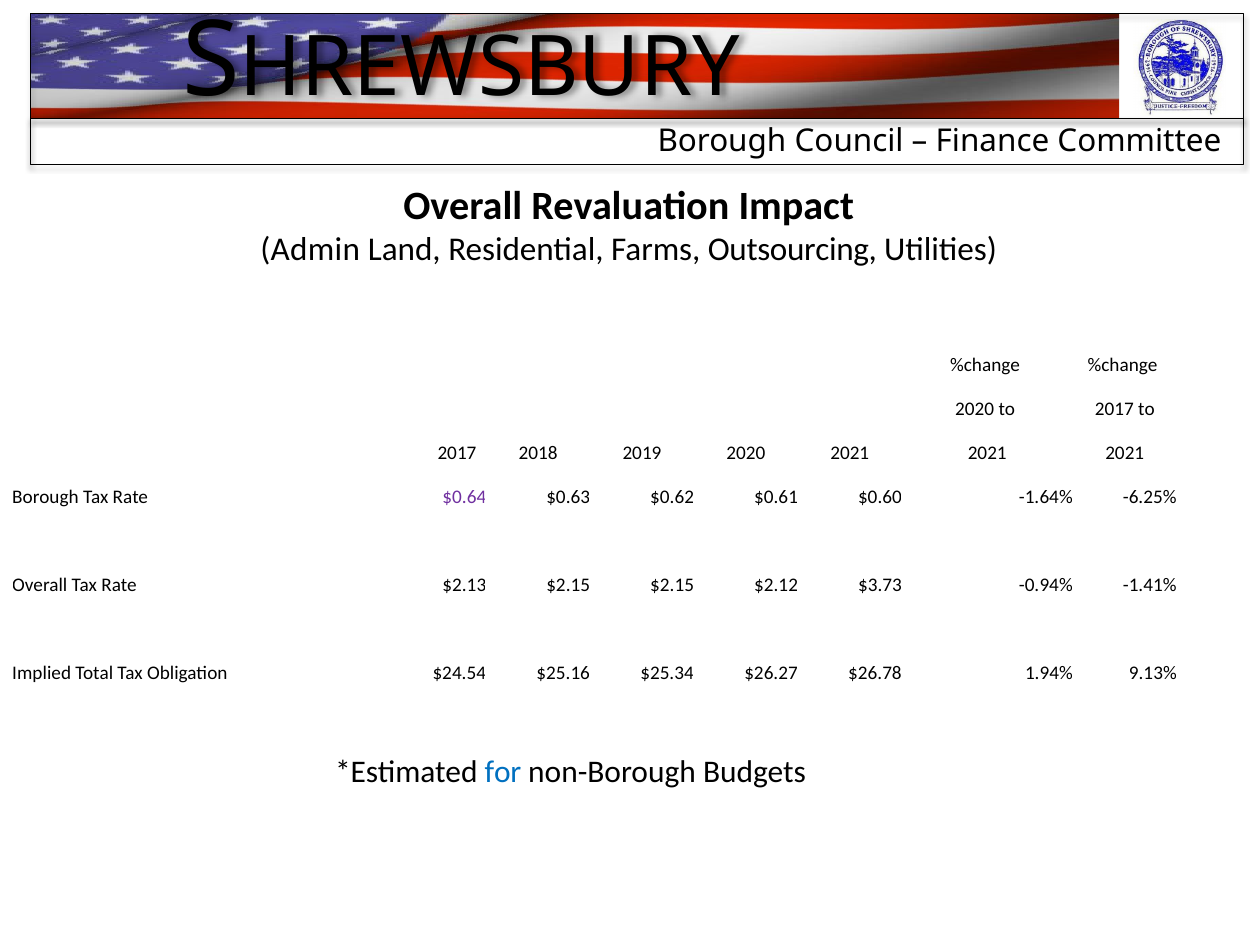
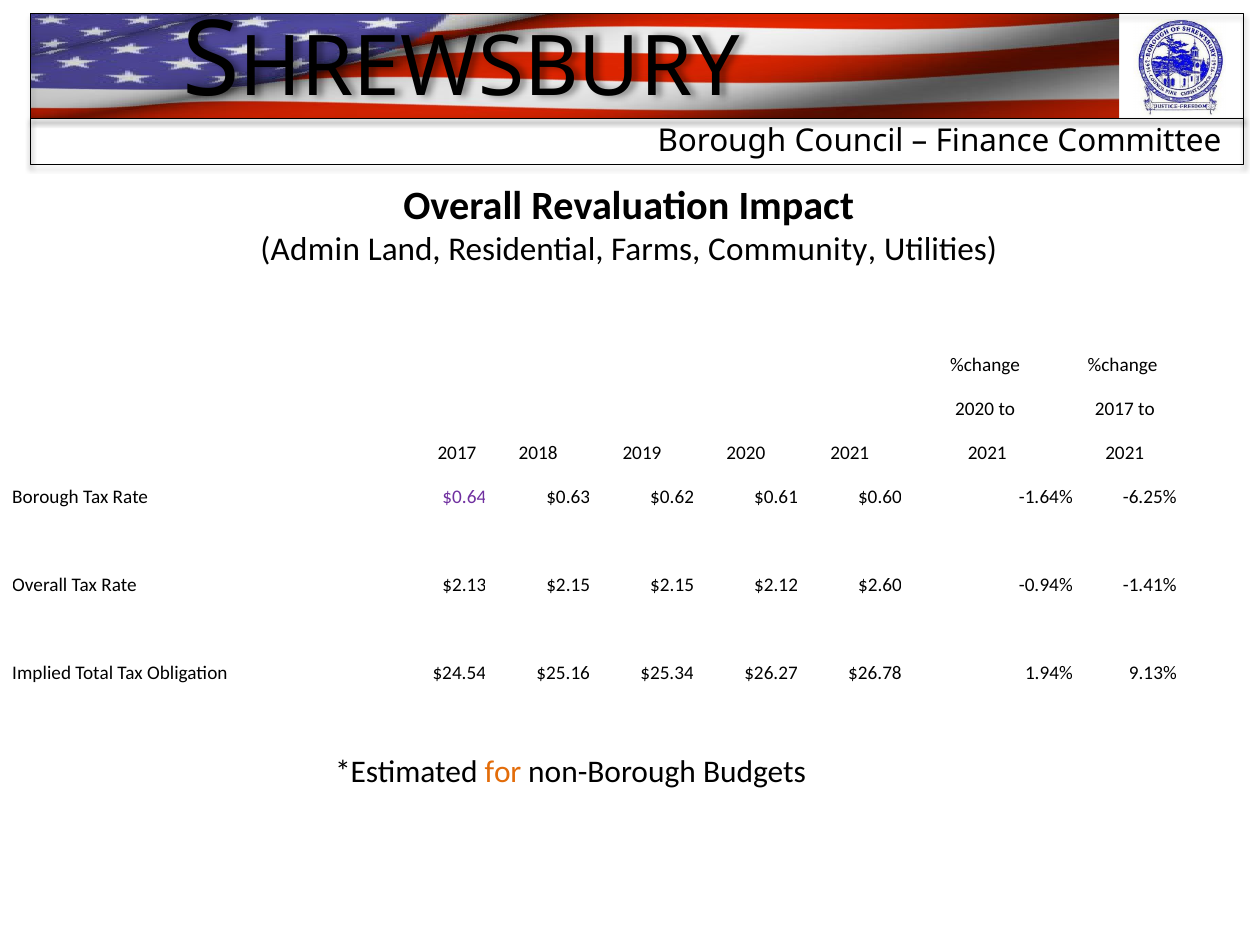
Outsourcing: Outsourcing -> Community (792, 250)
$3.73: $3.73 -> $2.60 (880, 585)
for colour: blue -> orange (503, 773)
